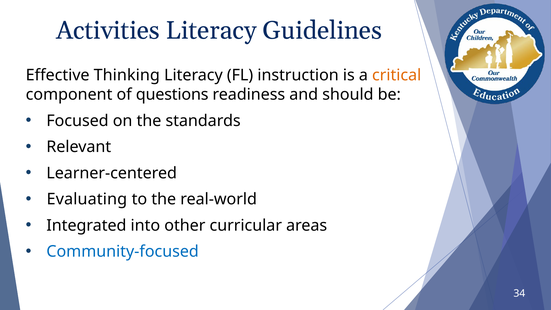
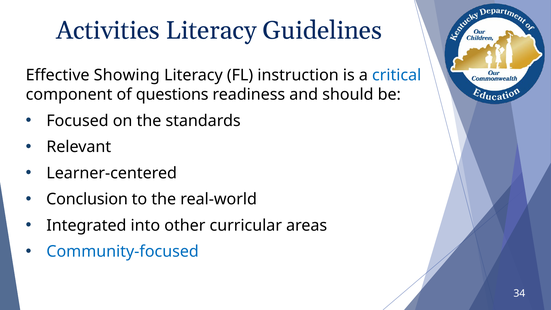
Thinking: Thinking -> Showing (127, 75)
critical colour: orange -> blue (397, 75)
Evaluating: Evaluating -> Conclusion (87, 199)
